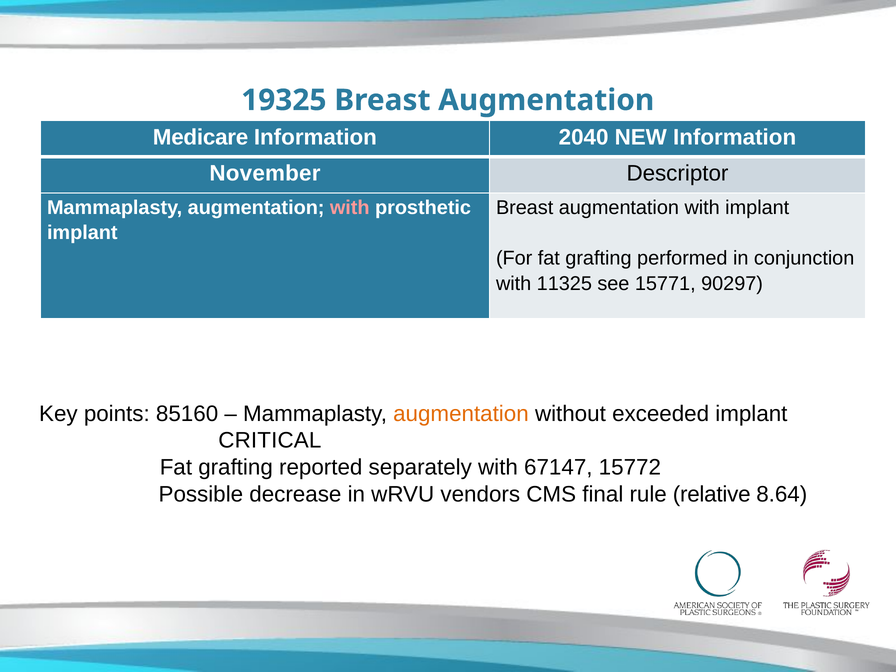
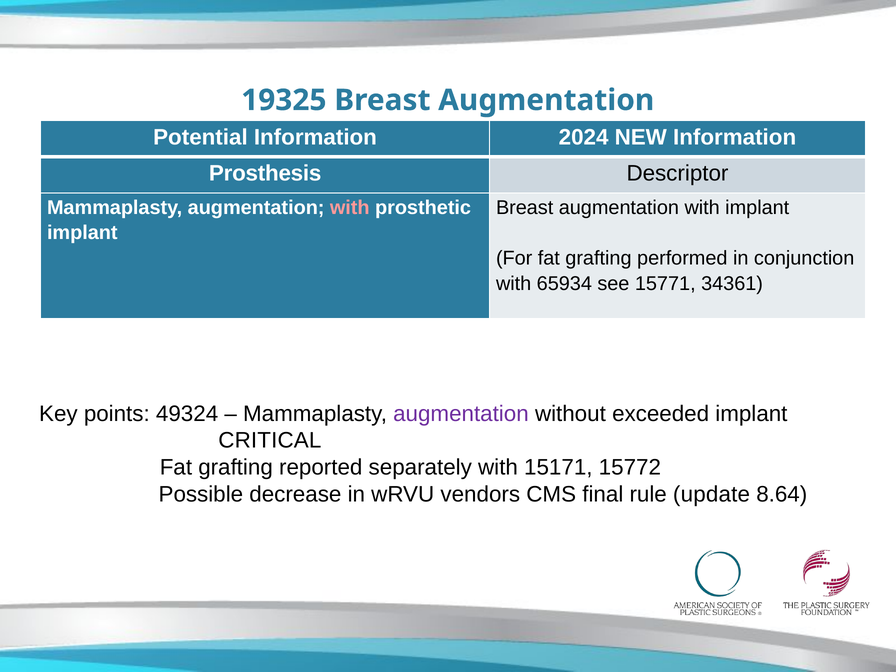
Medicare: Medicare -> Potential (200, 137)
2040: 2040 -> 2024 (584, 137)
November: November -> Prosthesis (265, 173)
11325: 11325 -> 65934 (564, 284)
90297: 90297 -> 34361 (732, 284)
85160: 85160 -> 49324 (187, 414)
augmentation colour: orange -> purple (461, 414)
67147: 67147 -> 15171 (558, 467)
relative: relative -> update (711, 494)
